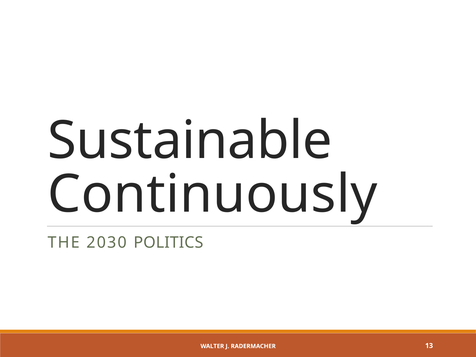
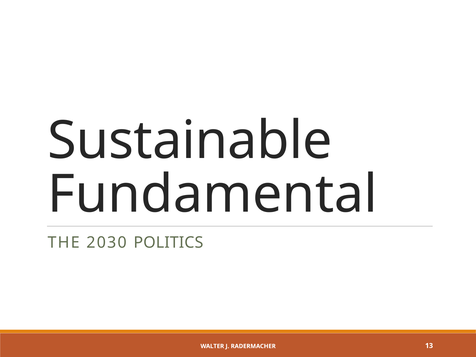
Continuously: Continuously -> Fundamental (213, 194)
